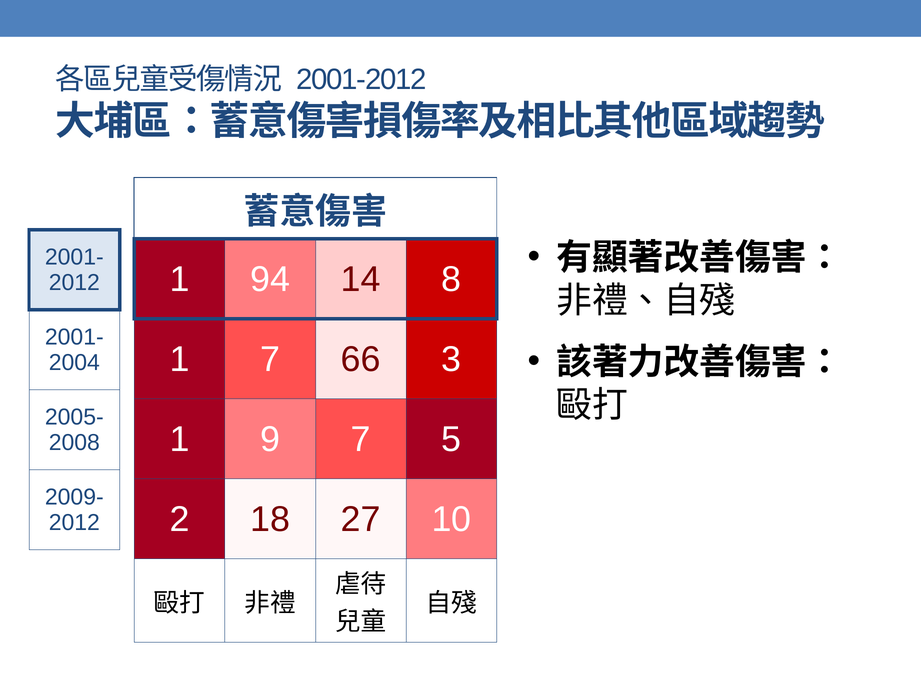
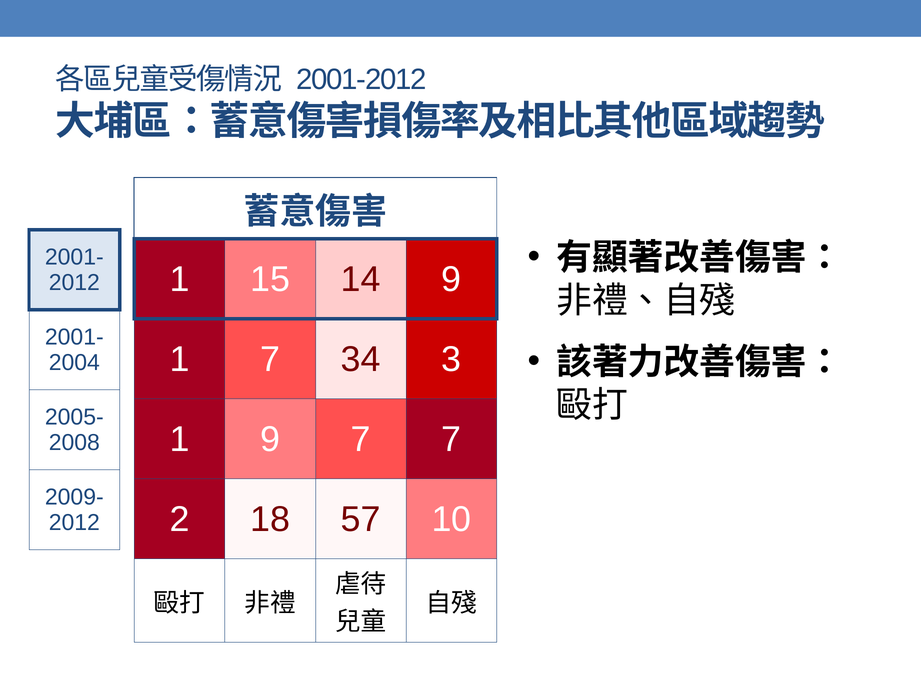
94: 94 -> 15 (270, 279)
14 8: 8 -> 9 (451, 279)
66: 66 -> 34 (361, 359)
7 5: 5 -> 7 (451, 439)
27: 27 -> 57 (361, 519)
